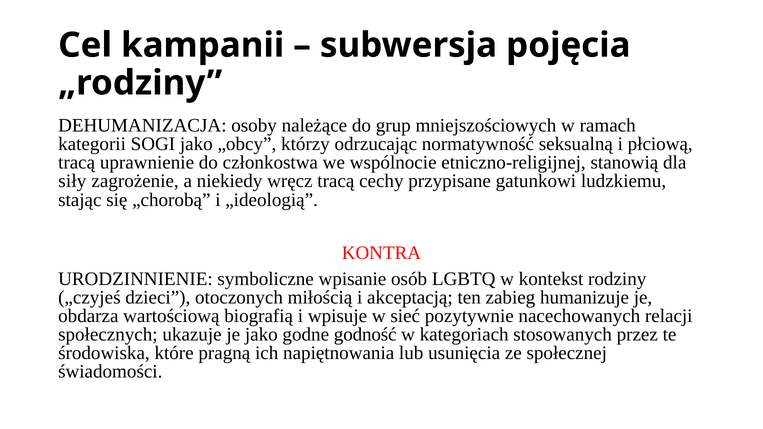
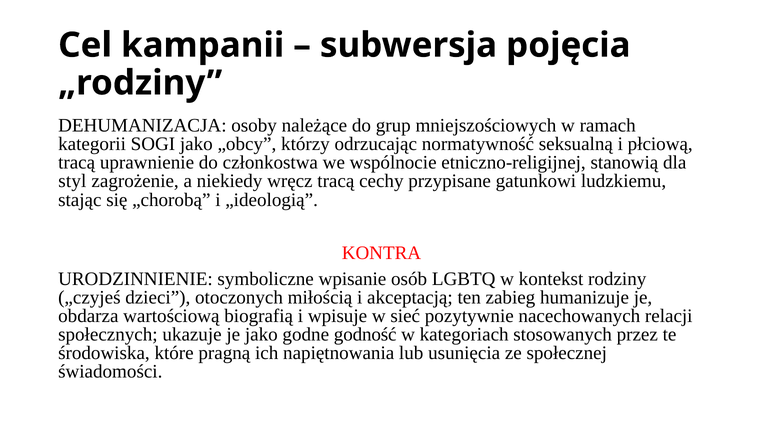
siły: siły -> styl (72, 181)
